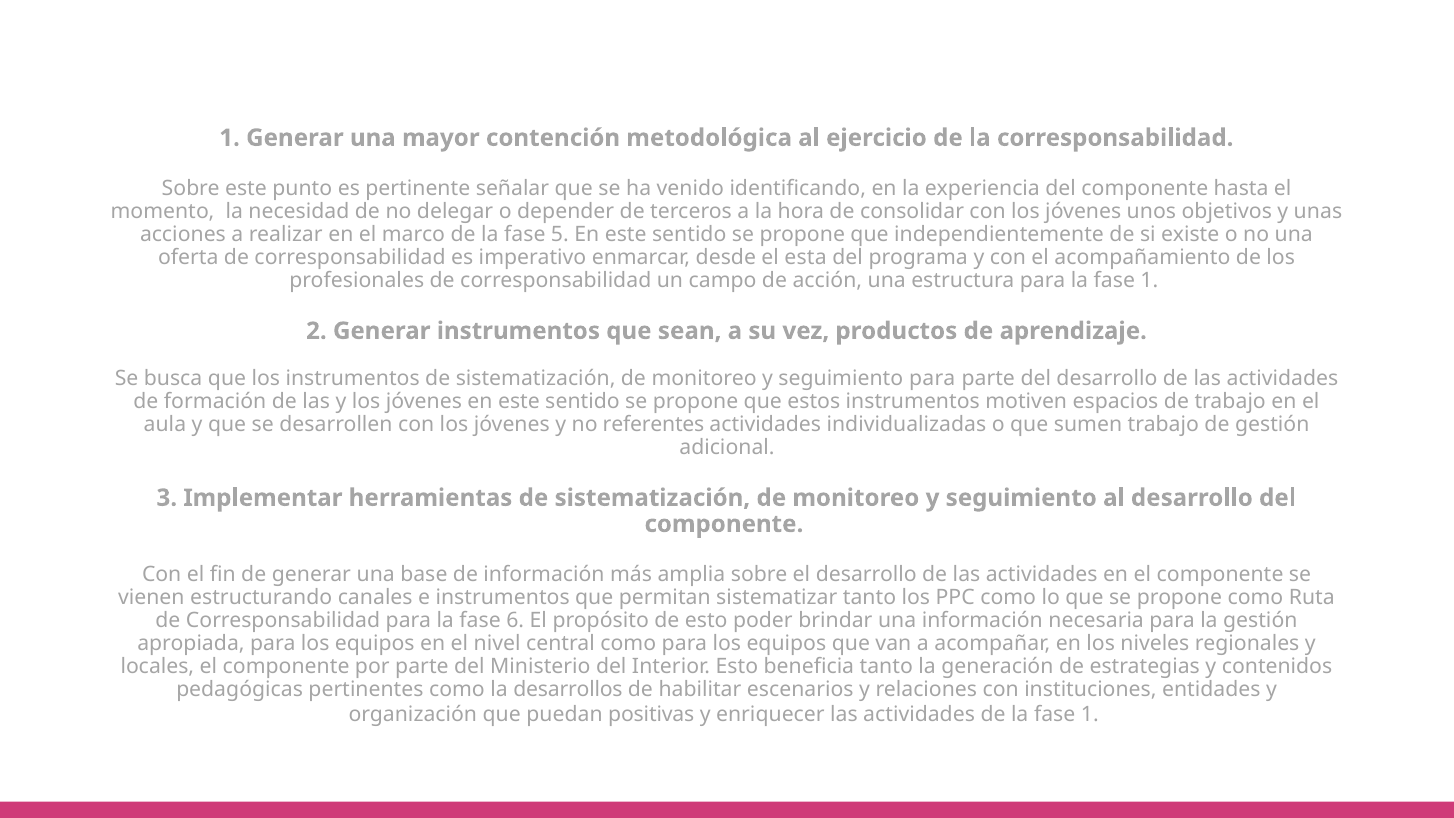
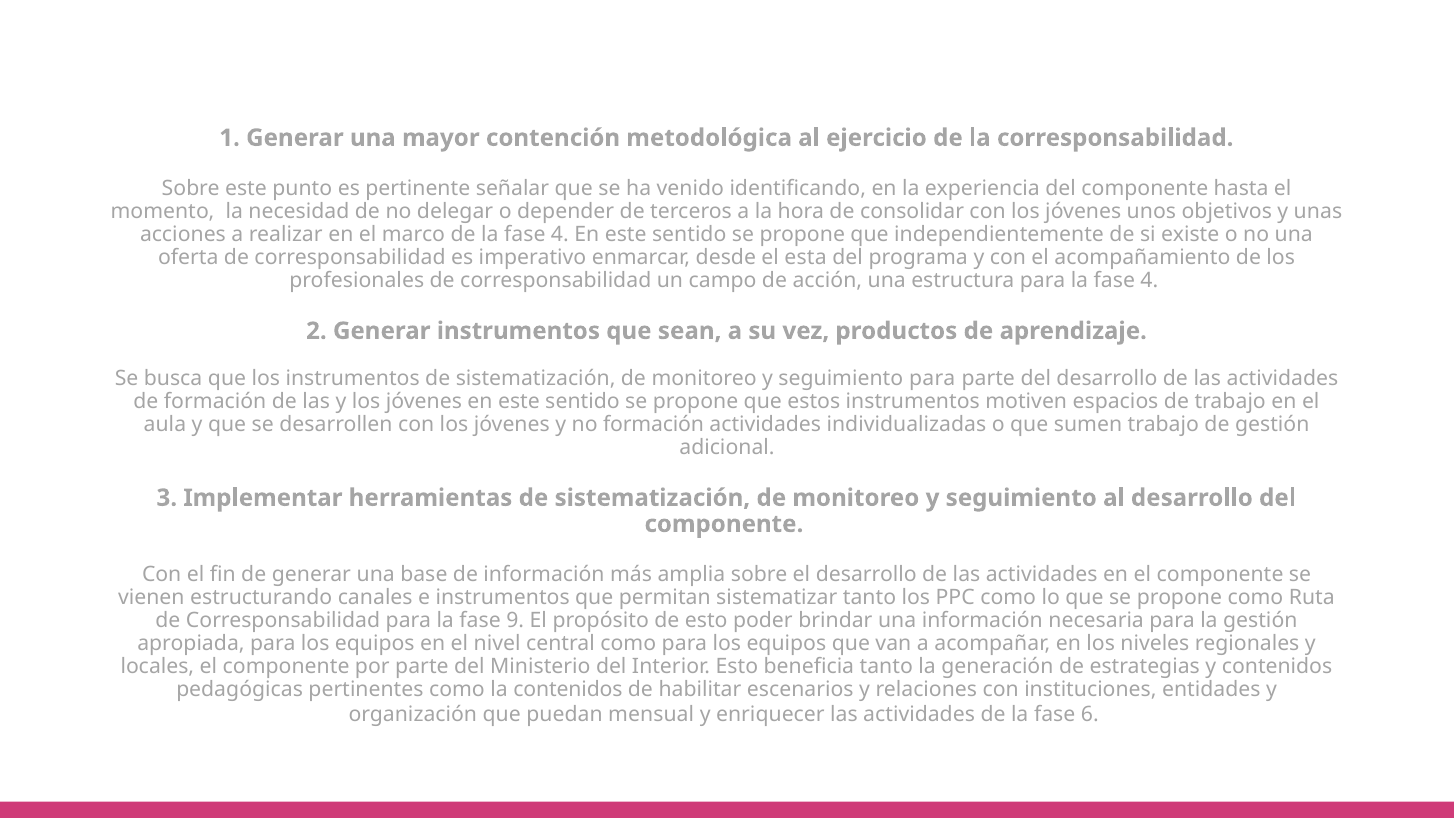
de la fase 5: 5 -> 4 (560, 234)
para la fase 1: 1 -> 4 (1149, 280)
no referentes: referentes -> formación (654, 424)
6: 6 -> 9 (515, 620)
la desarrollos: desarrollos -> contenidos (568, 689)
positivas: positivas -> mensual (651, 715)
de la fase 1: 1 -> 6 (1090, 715)
